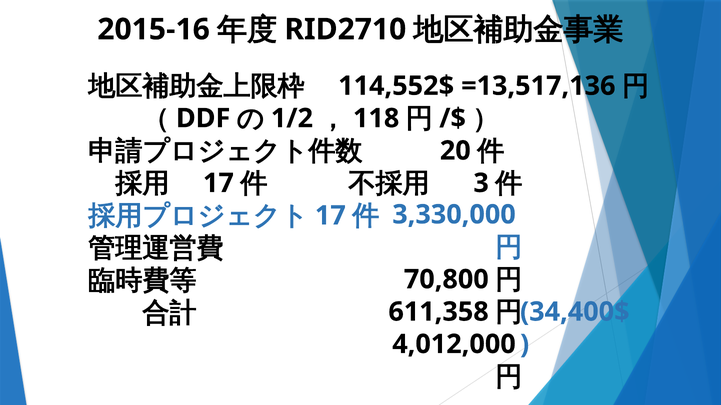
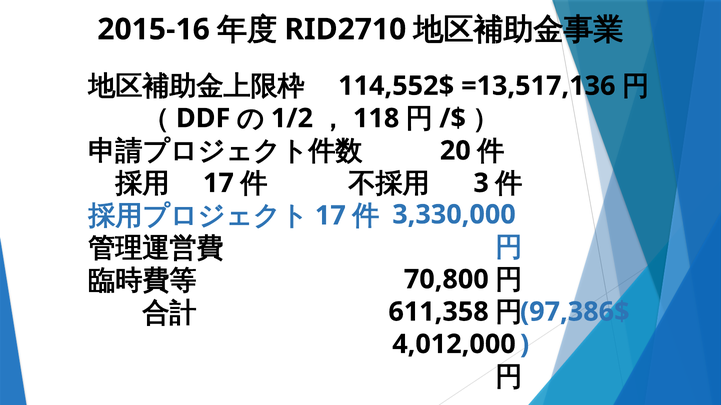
34,400$: 34,400$ -> 97,386$ (575, 312)
